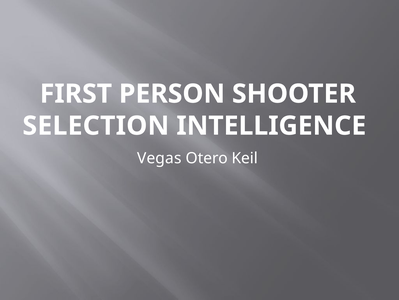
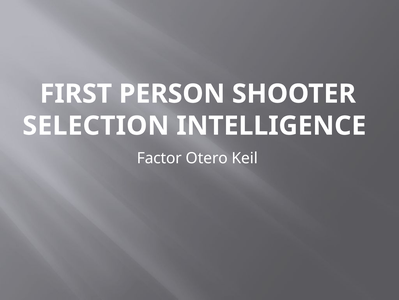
Vegas: Vegas -> Factor (159, 158)
